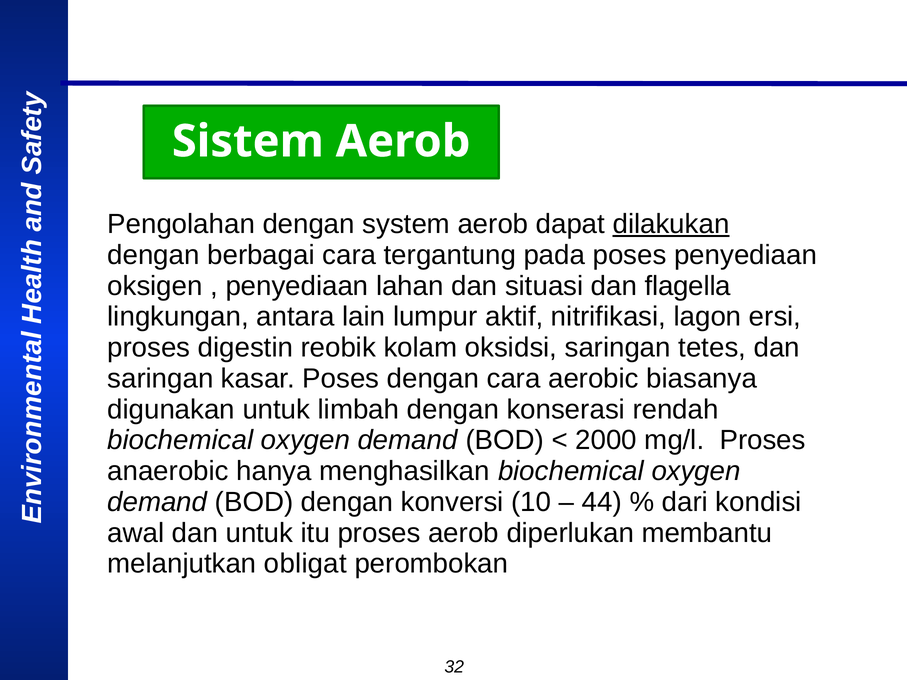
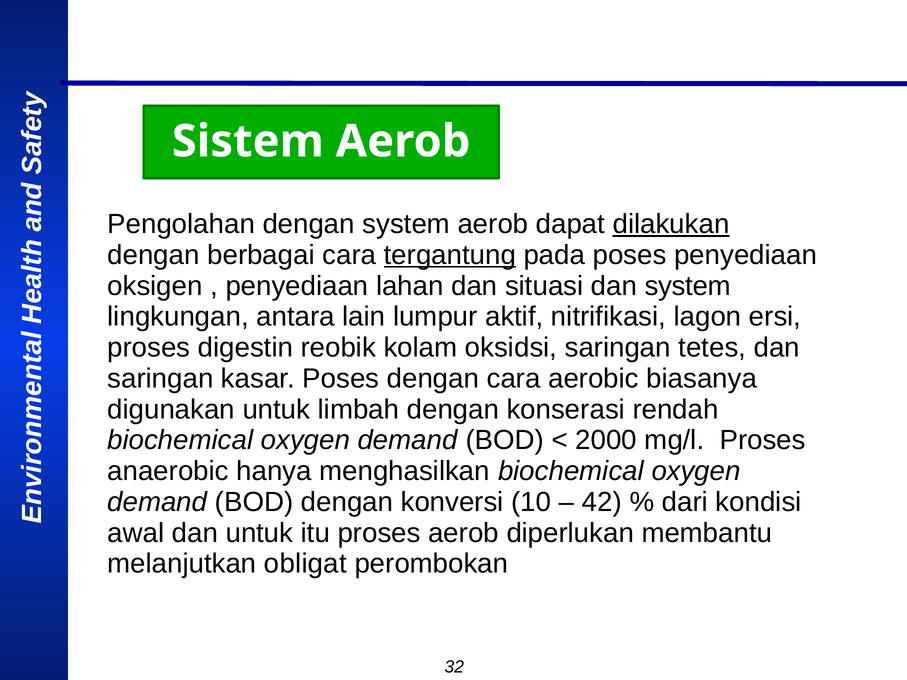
tergantung underline: none -> present (450, 255)
dan flagella: flagella -> system (688, 286)
44: 44 -> 42 (602, 502)
